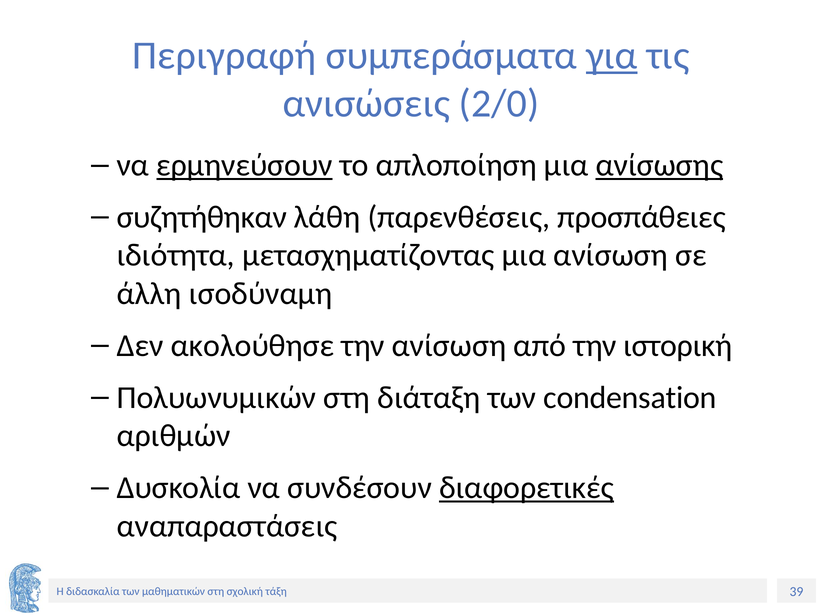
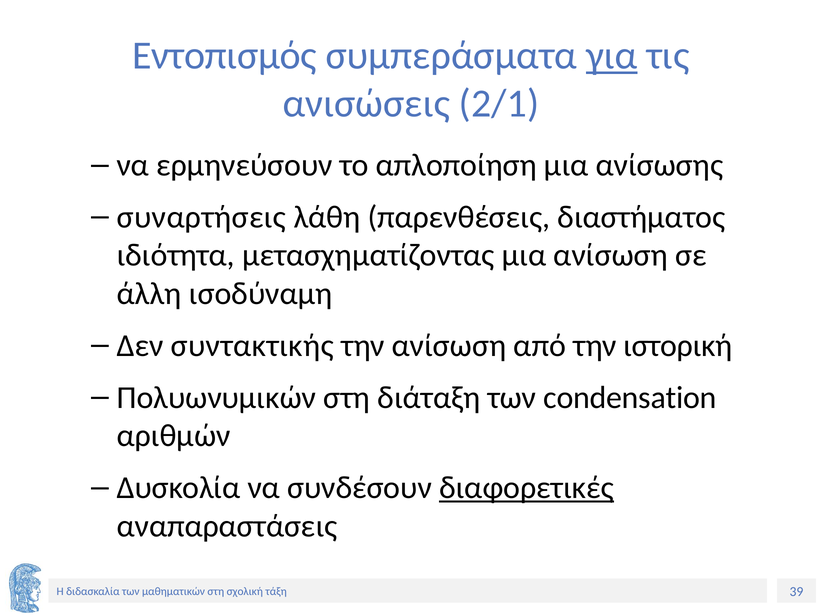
Περιγραφή: Περιγραφή -> Εντοπισμός (224, 56)
2/0: 2/0 -> 2/1 (499, 104)
ερμηνεύσουν underline: present -> none (244, 165)
ανίσωσης underline: present -> none (659, 165)
συζητήθηκαν: συζητήθηκαν -> συναρτήσεις (202, 217)
προσπάθειες: προσπάθειες -> διαστήματος (641, 217)
ακολούθησε: ακολούθησε -> συντακτικής (252, 346)
